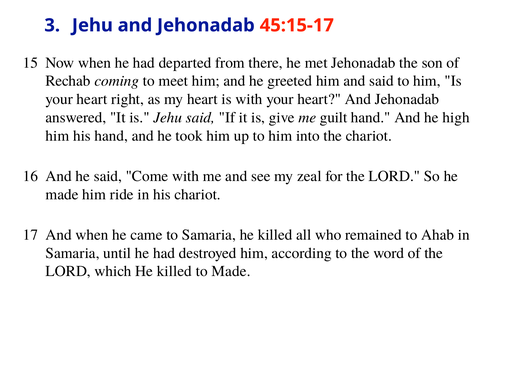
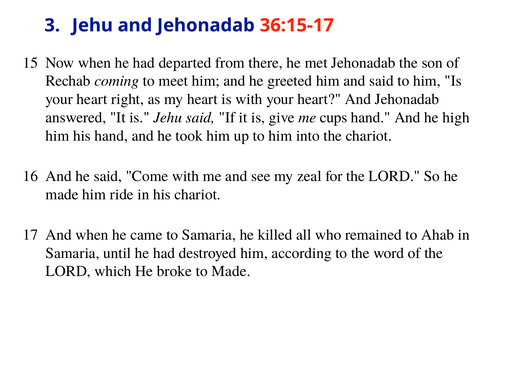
45:15-17: 45:15-17 -> 36:15-17 (297, 25)
guilt: guilt -> cups (334, 118)
which He killed: killed -> broke (174, 271)
